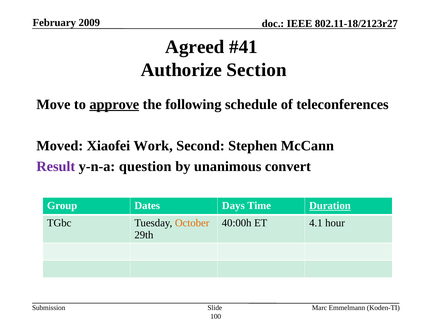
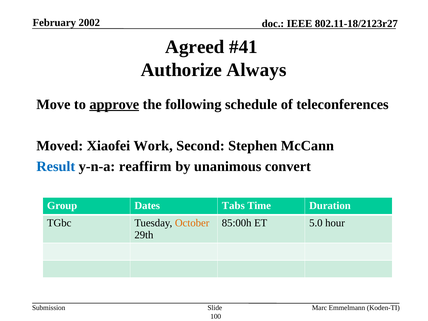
2009: 2009 -> 2002 (89, 23)
Section: Section -> Always (257, 70)
Result colour: purple -> blue (56, 167)
question: question -> reaffirm (145, 167)
Days: Days -> Tabs (233, 206)
Duration underline: present -> none (330, 206)
40:00h: 40:00h -> 85:00h (237, 223)
4.1: 4.1 -> 5.0 (316, 223)
